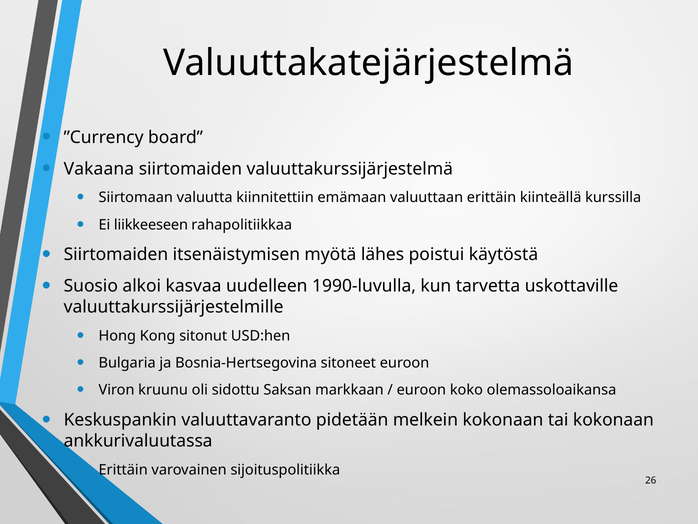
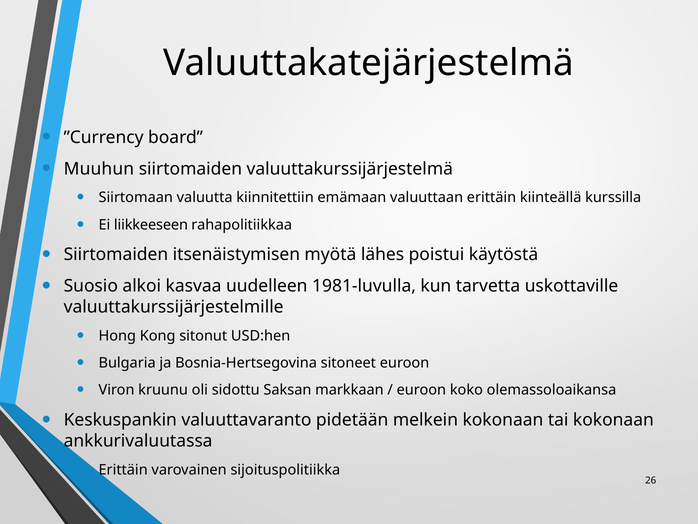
Vakaana: Vakaana -> Muuhun (99, 169)
1990-luvulla: 1990-luvulla -> 1981-luvulla (364, 286)
